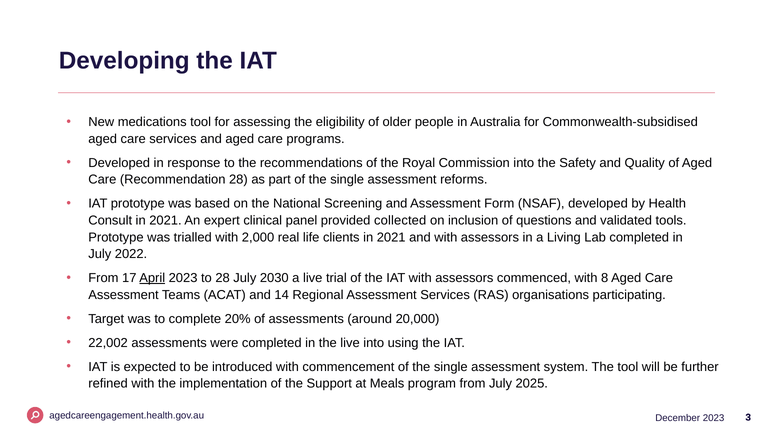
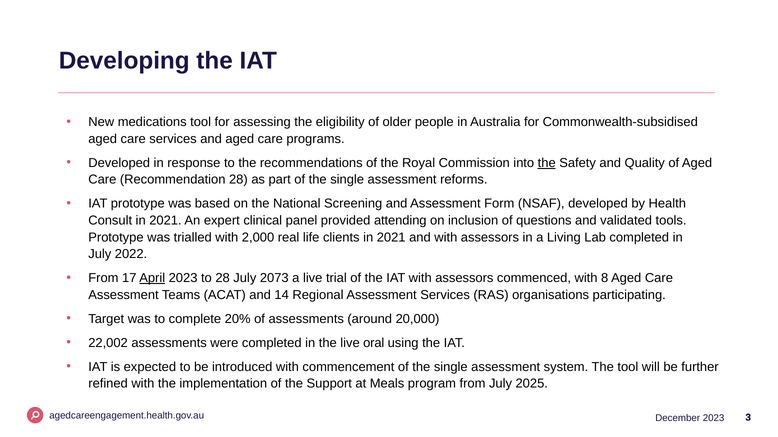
the underline: none -> present (547, 163)
collected: collected -> attending (400, 221)
2030: 2030 -> 2073 (274, 278)
live into: into -> oral (374, 343)
